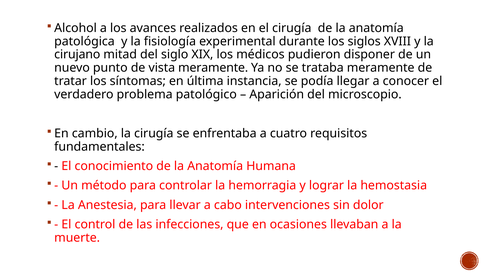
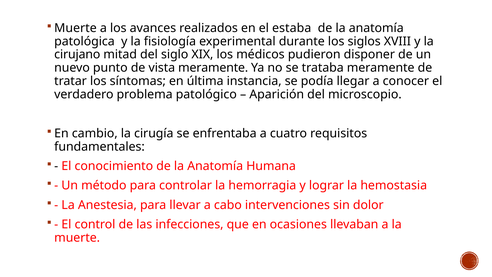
Alcohol: Alcohol -> Muerte (75, 28)
el cirugía: cirugía -> estaba (292, 28)
